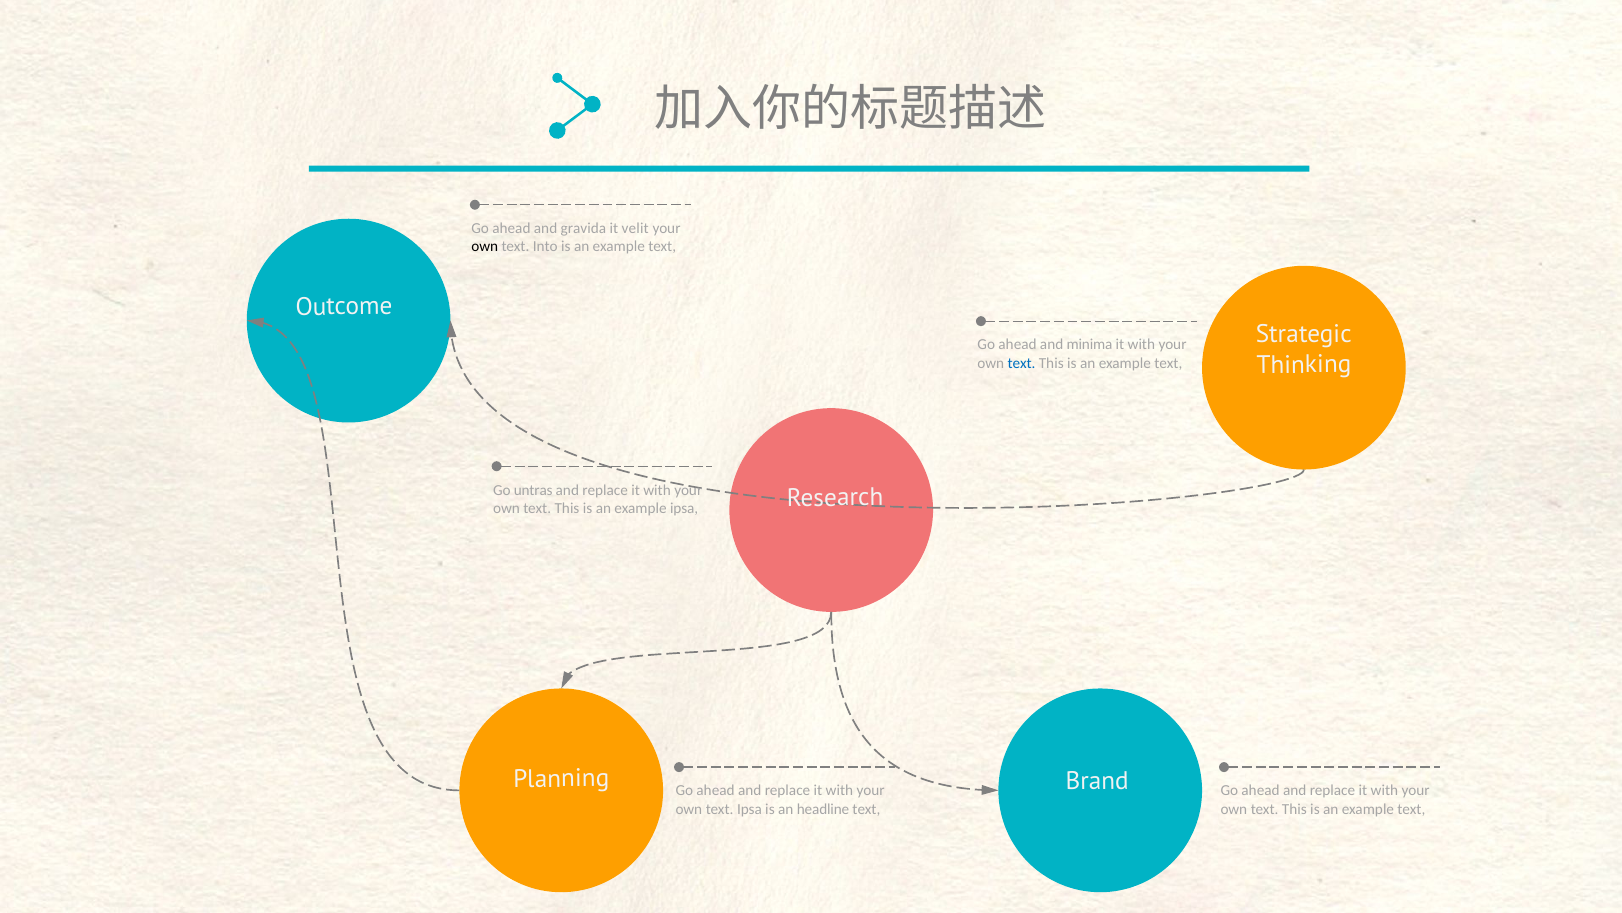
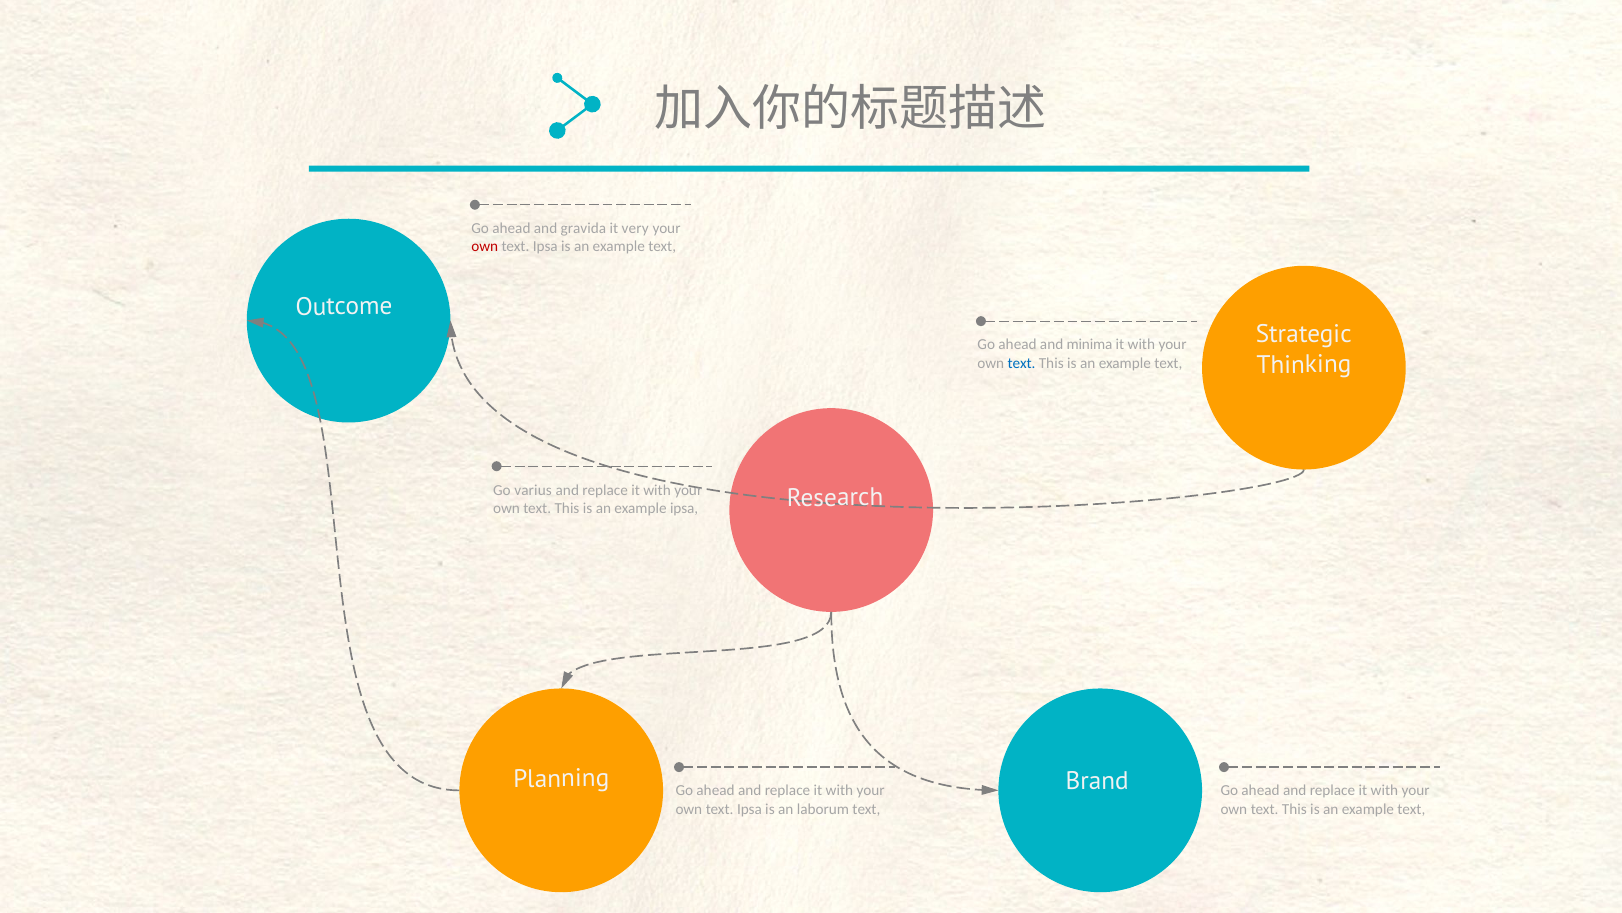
velit: velit -> very (635, 228)
own colour: black -> red (485, 247)
Into: Into -> Ipsa (545, 247)
untras: untras -> varius (533, 490)
headline: headline -> laborum (823, 809)
